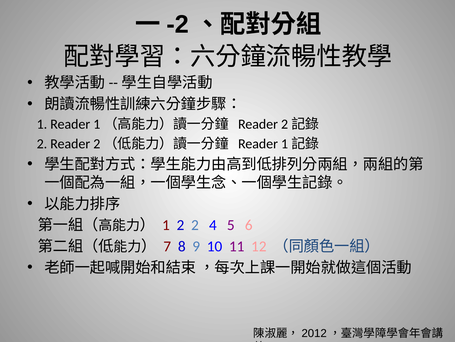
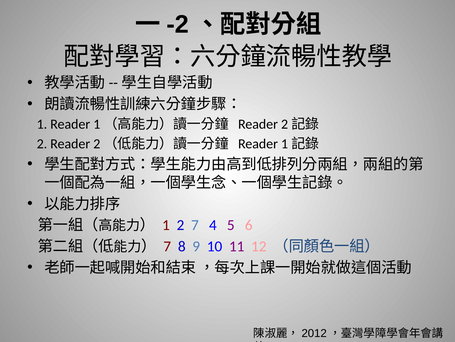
2 2: 2 -> 7 (195, 225)
